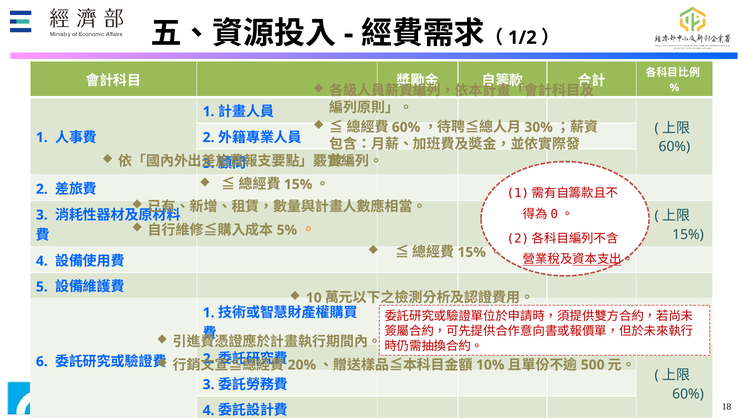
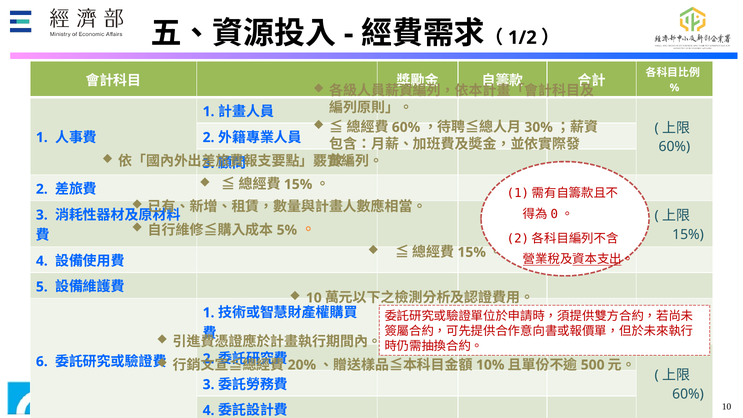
18: 18 -> 10 (727, 407)
